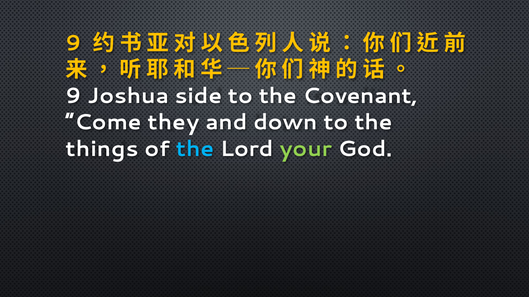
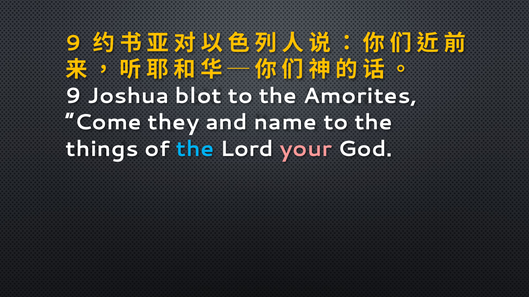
side: side -> blot (198, 96)
Covenant: Covenant -> Amorites (360, 96)
down: down -> name (285, 123)
your colour: light green -> pink (306, 149)
